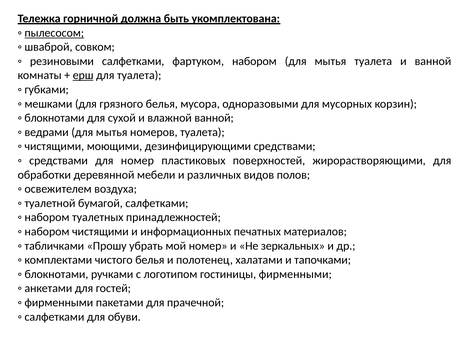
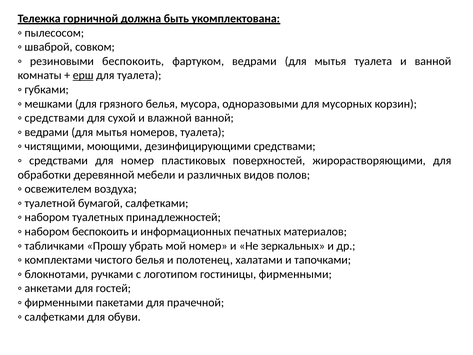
пылесосом underline: present -> none (54, 33)
резиновыми салфетками: салфетками -> беспокоить (133, 61)
фартуком набором: набором -> ведрами (254, 61)
блокнотами: блокнотами -> средствами (54, 118)
набором чистящими: чистящими -> беспокоить (100, 231)
